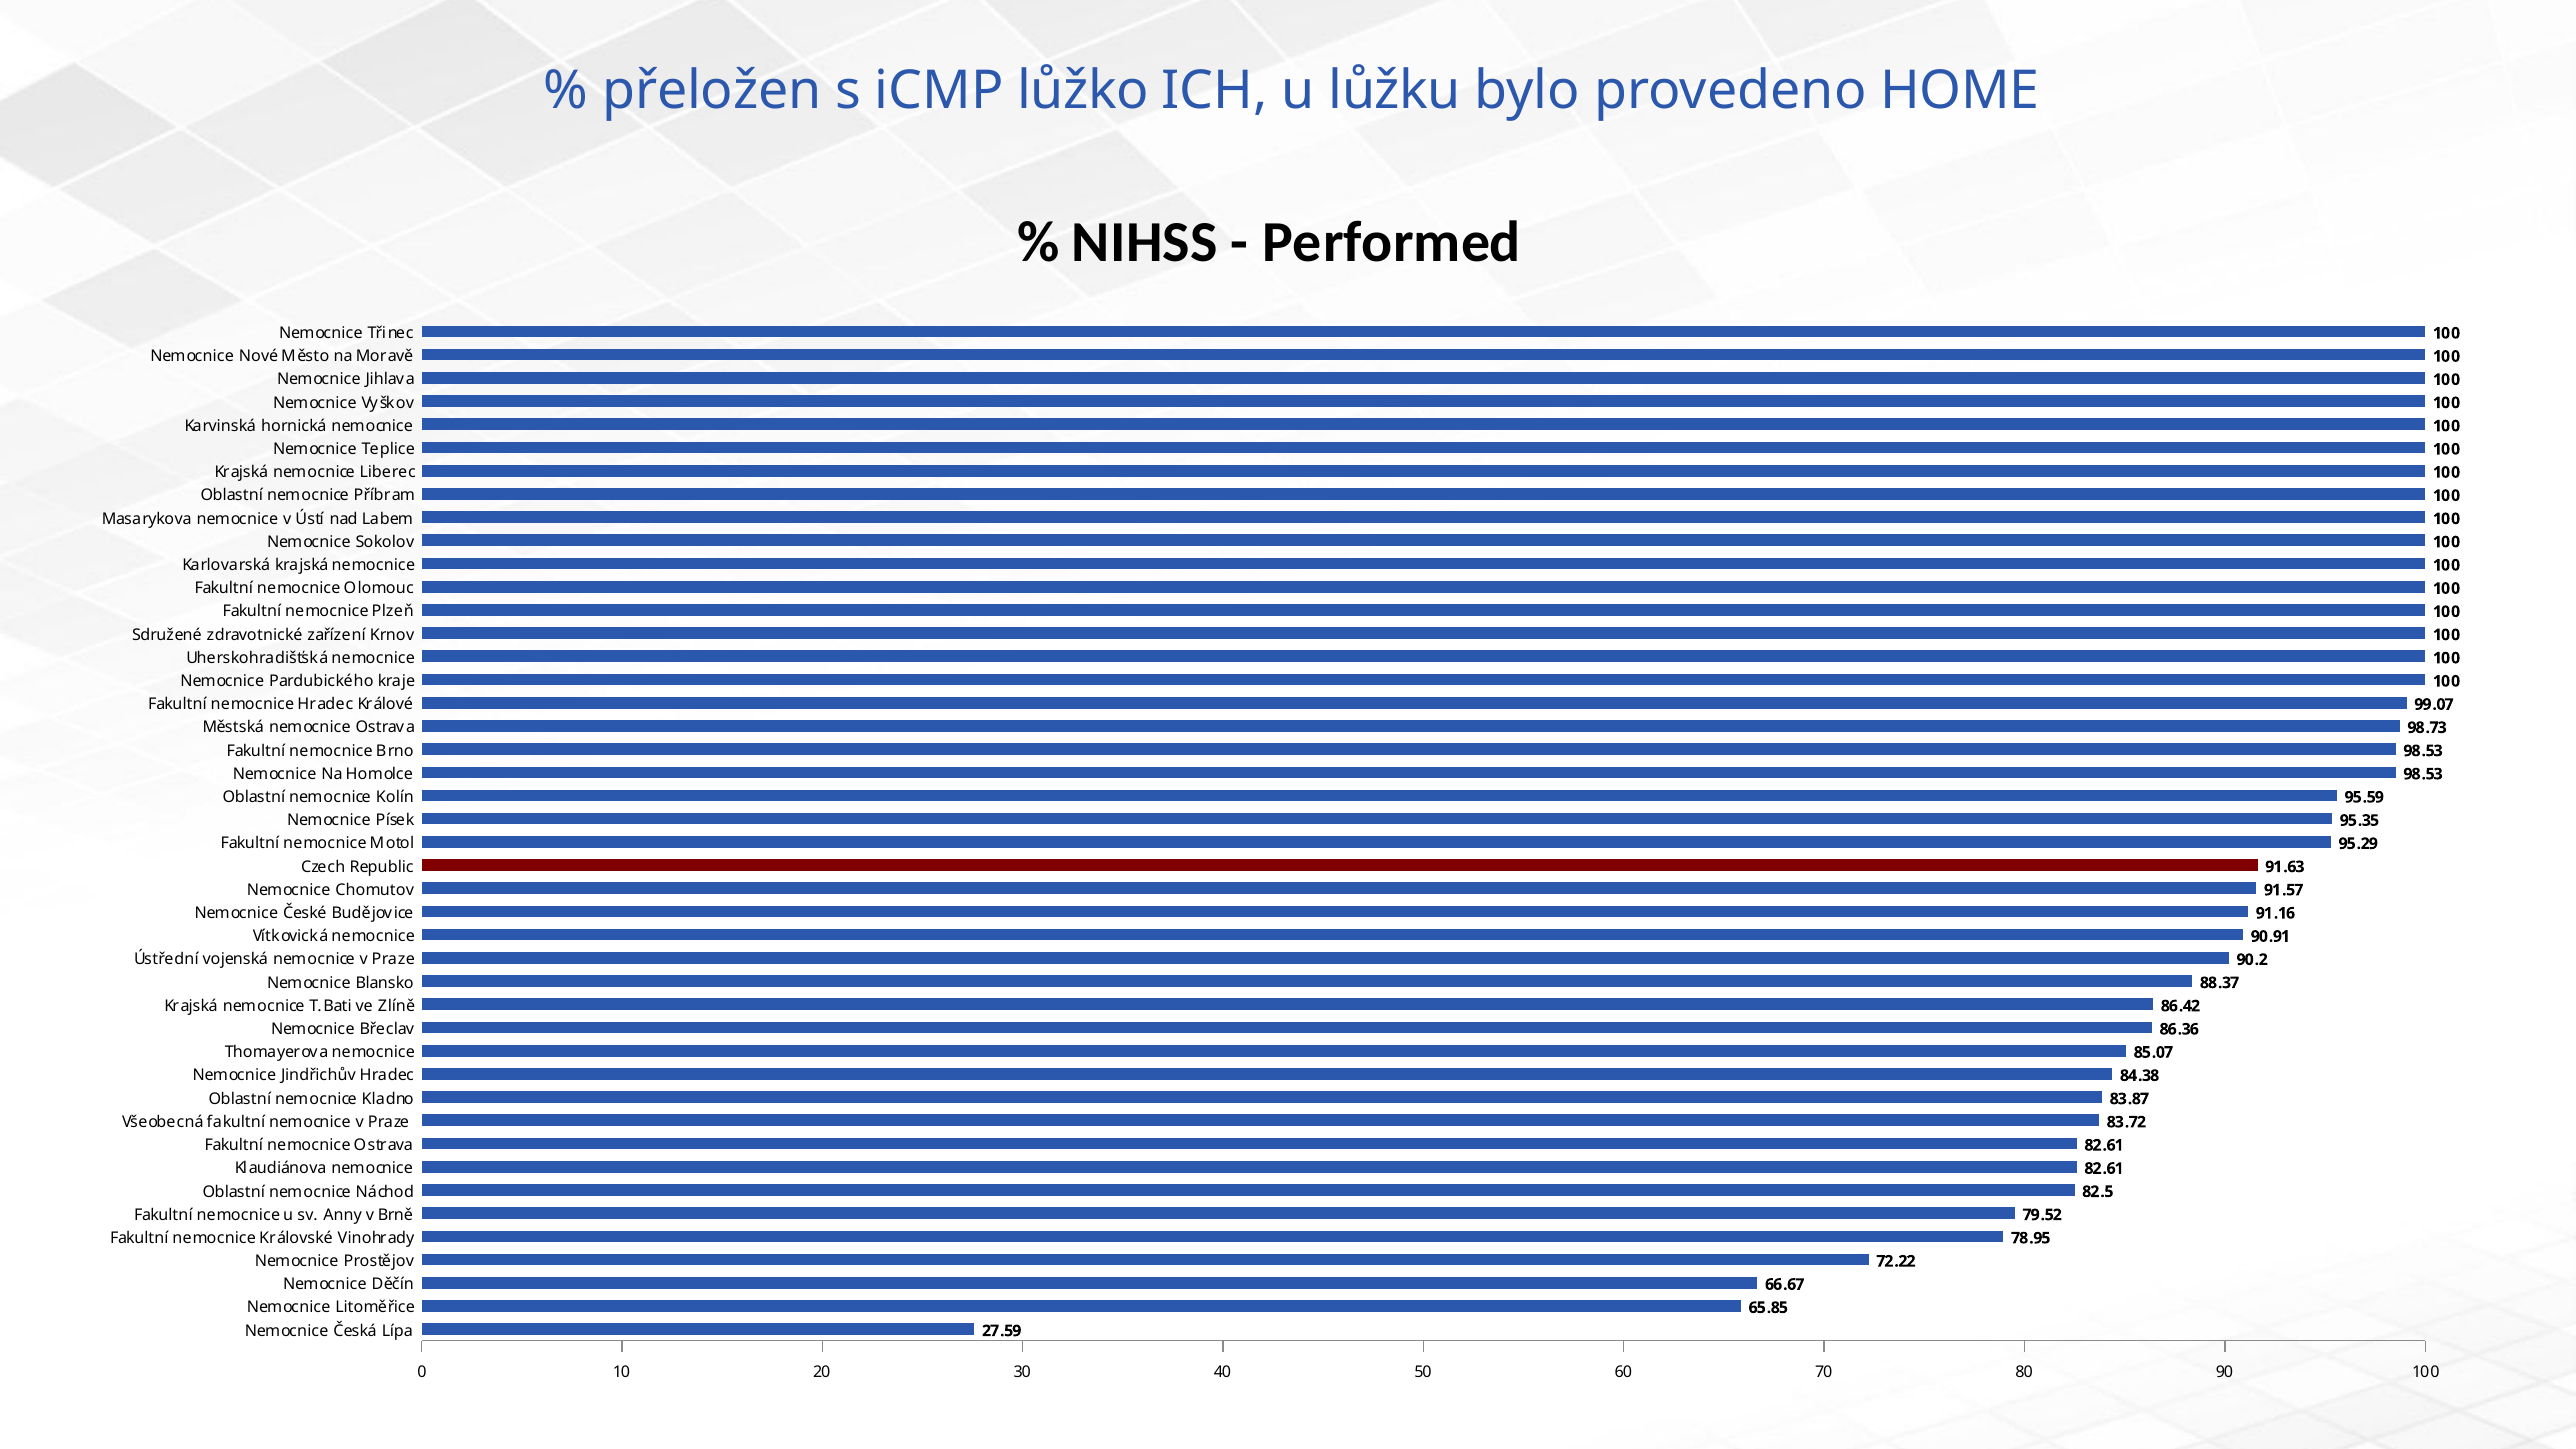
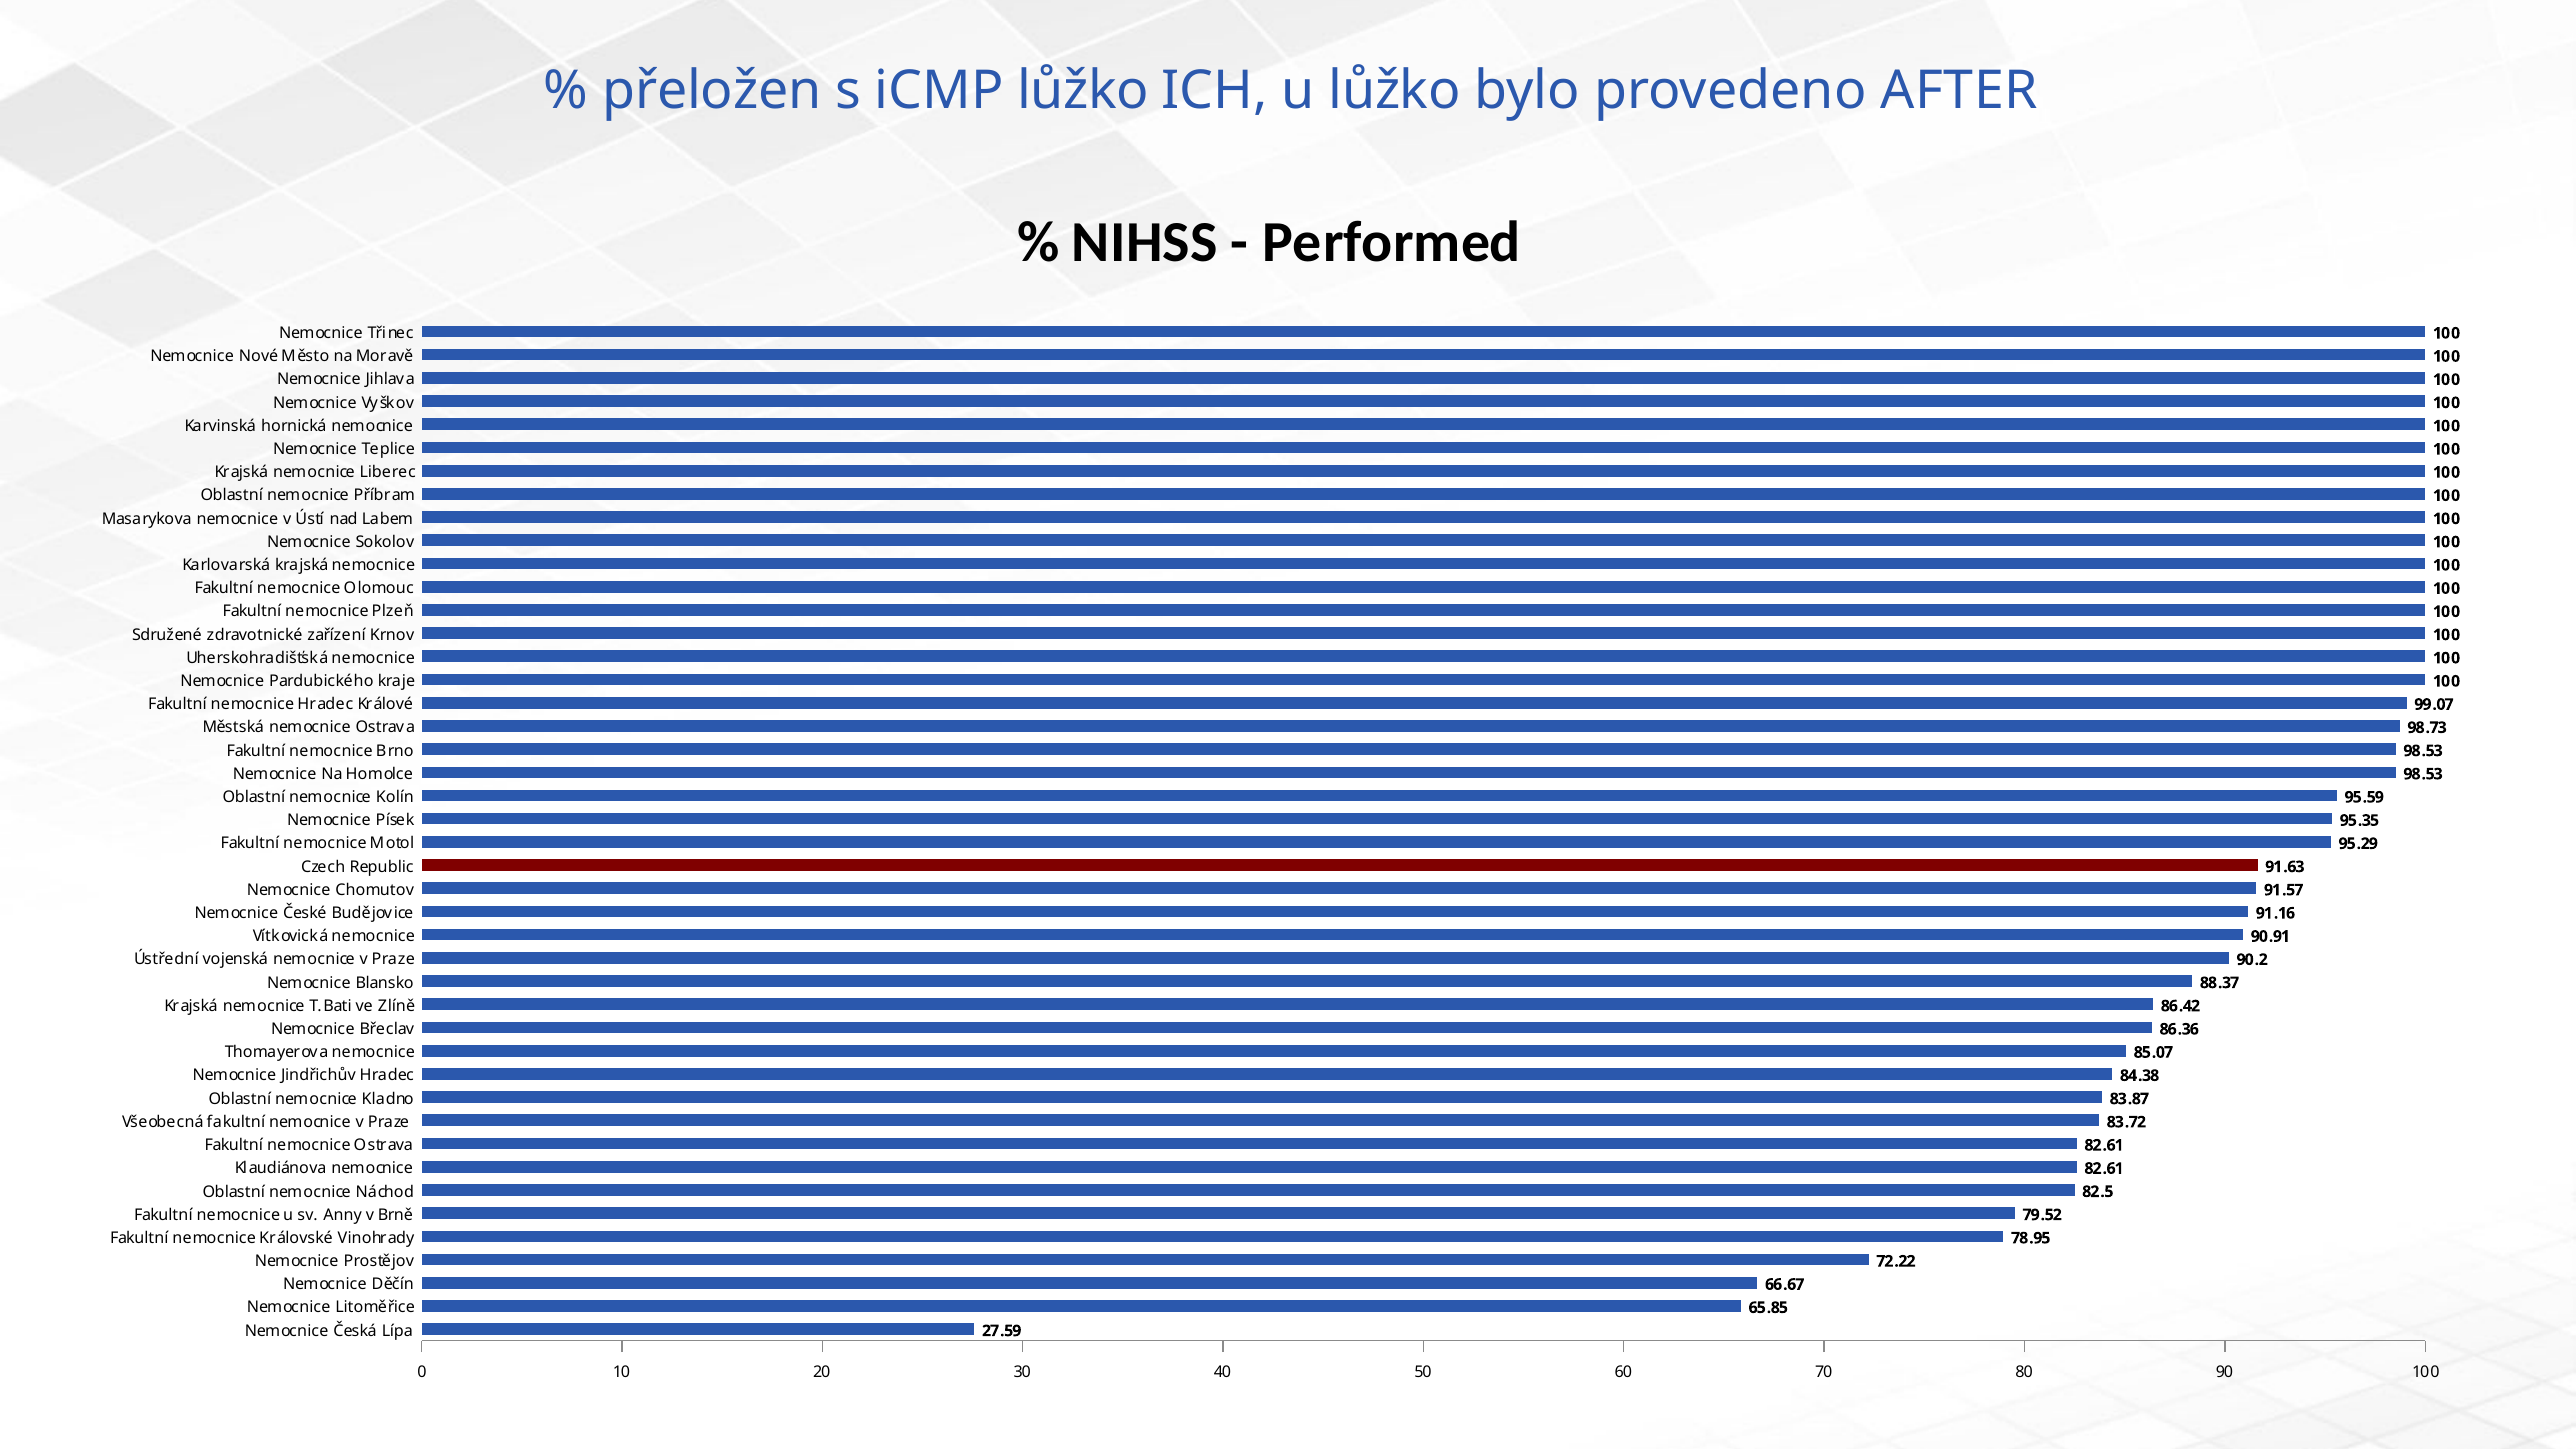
u lůžku: lůžku -> lůžko (1395, 91)
HOME: HOME -> AFTER (1959, 91)
